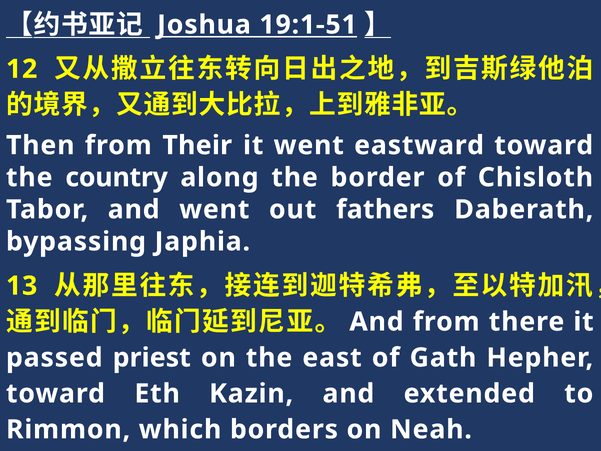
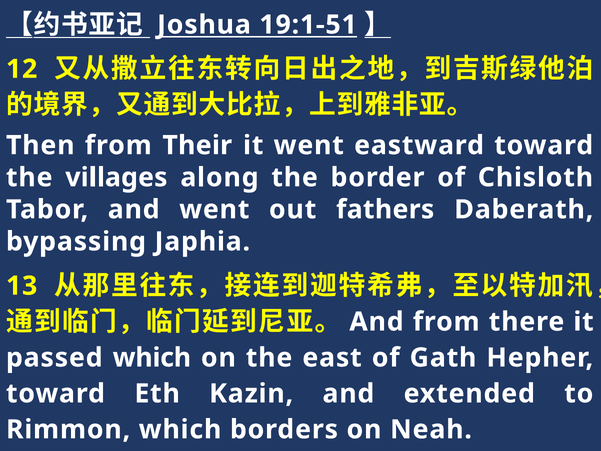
country: country -> villages (116, 177)
passed priest: priest -> which (152, 358)
